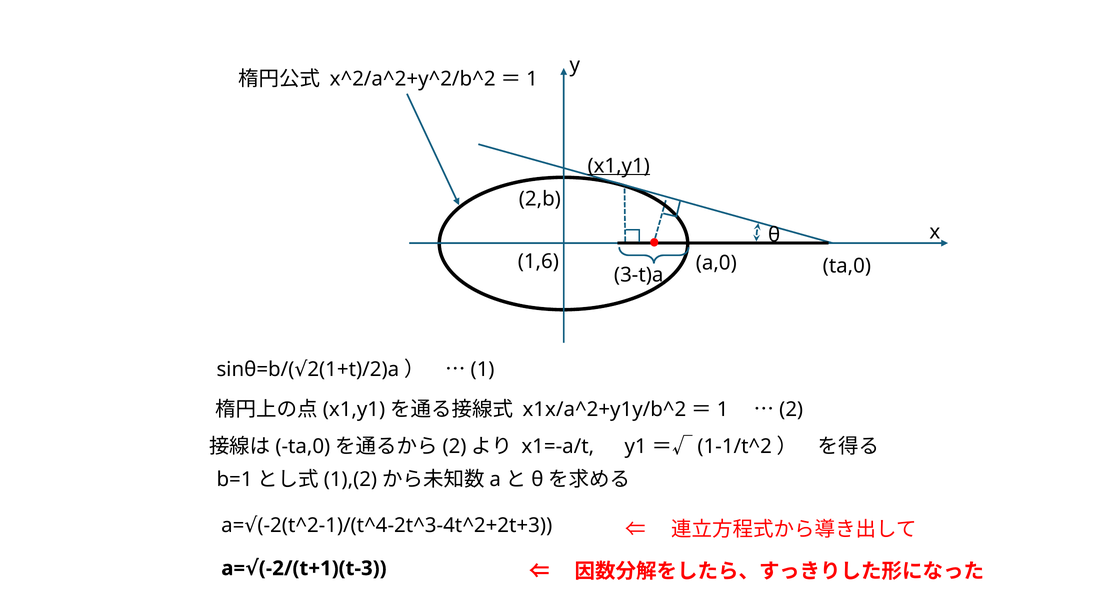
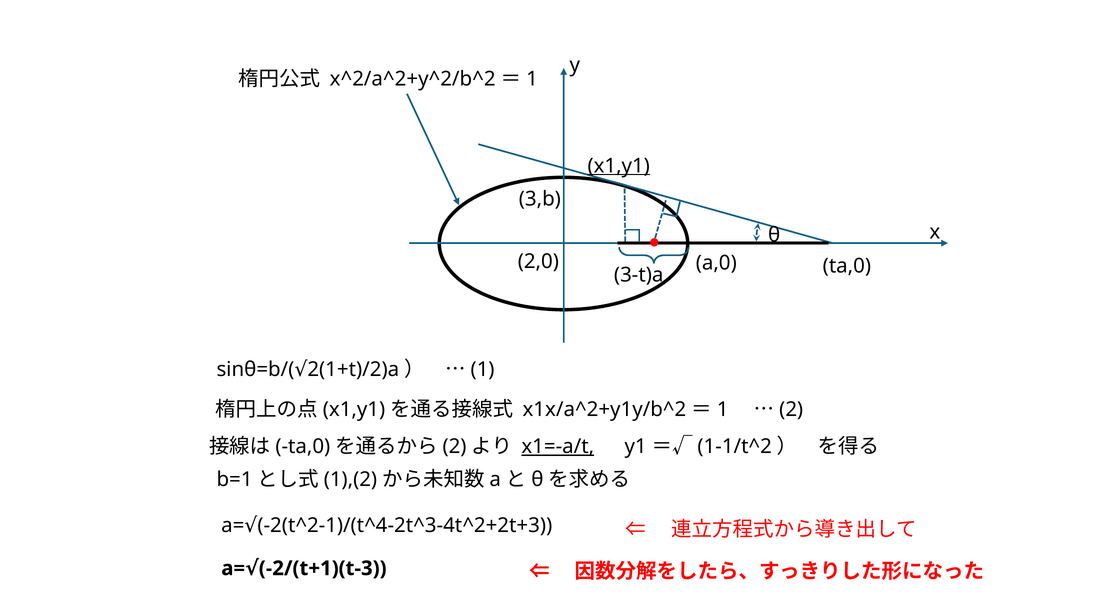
2,b: 2,b -> 3,b (540, 199)
1,6: 1,6 -> 2,0 (538, 262)
x1=-a/t underline: none -> present (558, 446)
